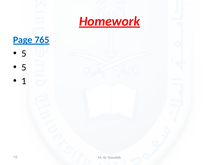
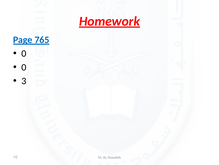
5: 5 -> 0 (24, 53)
5: 5 -> 0 (24, 67)
1: 1 -> 3 (24, 81)
